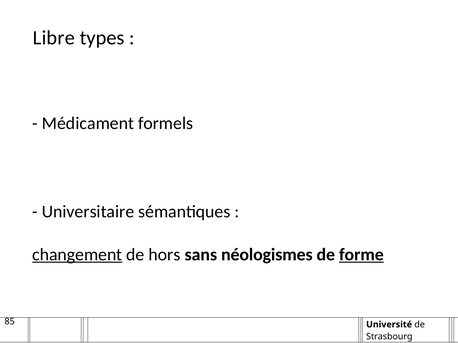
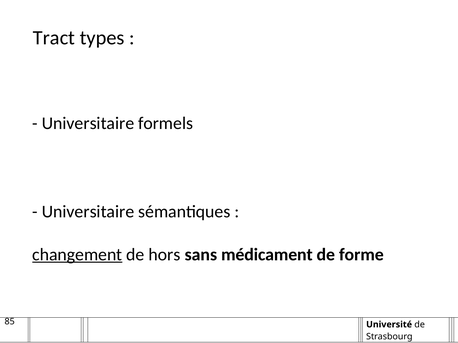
Libre: Libre -> Tract (54, 38)
Médicament: Médicament -> Universitaire (88, 124)
néologismes: néologismes -> médicament (267, 255)
forme underline: present -> none (361, 255)
